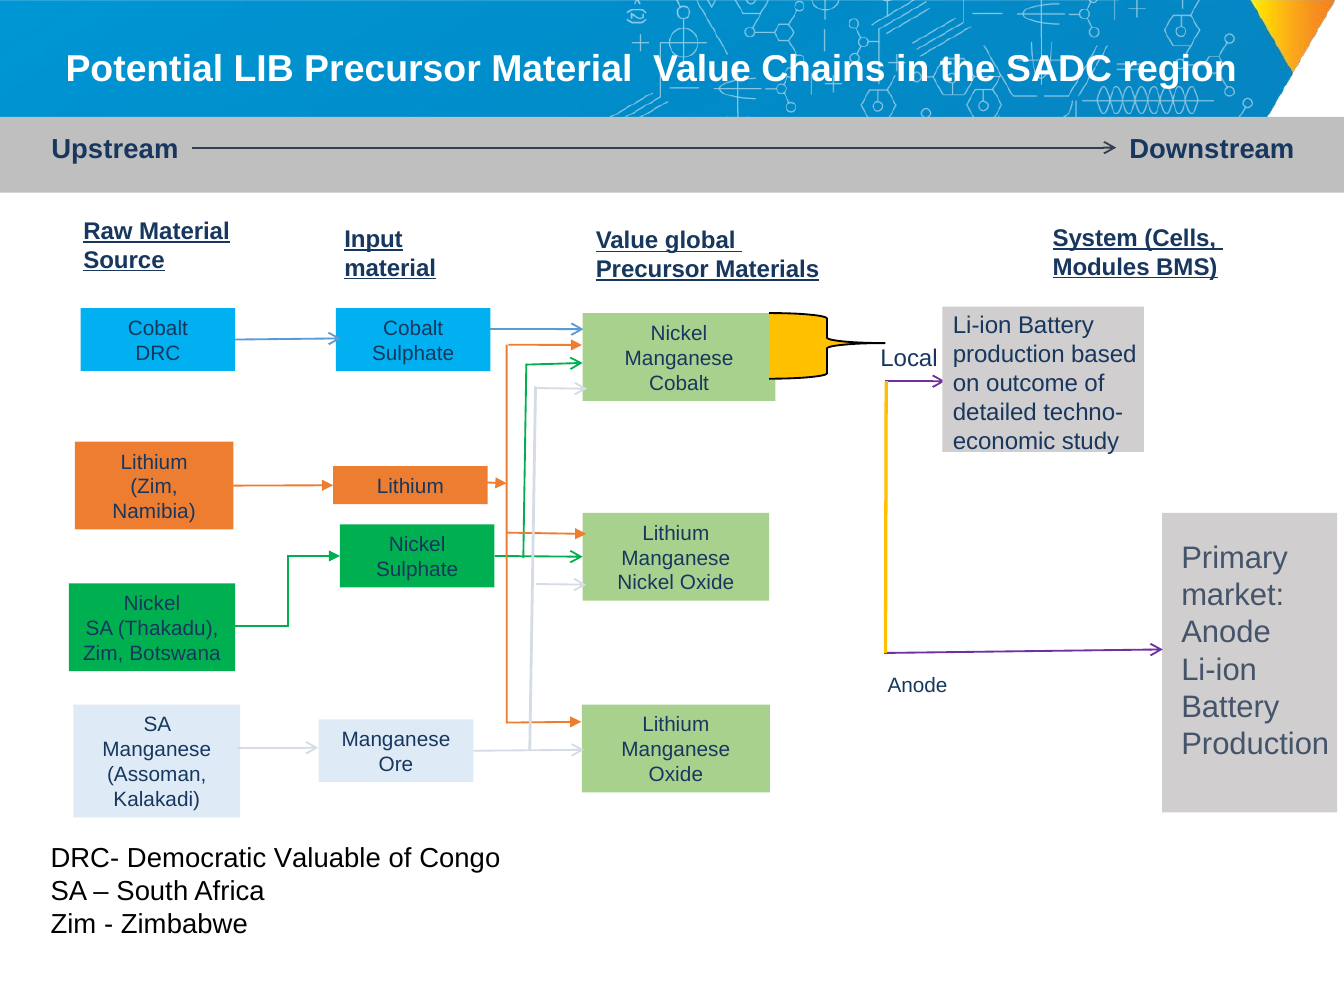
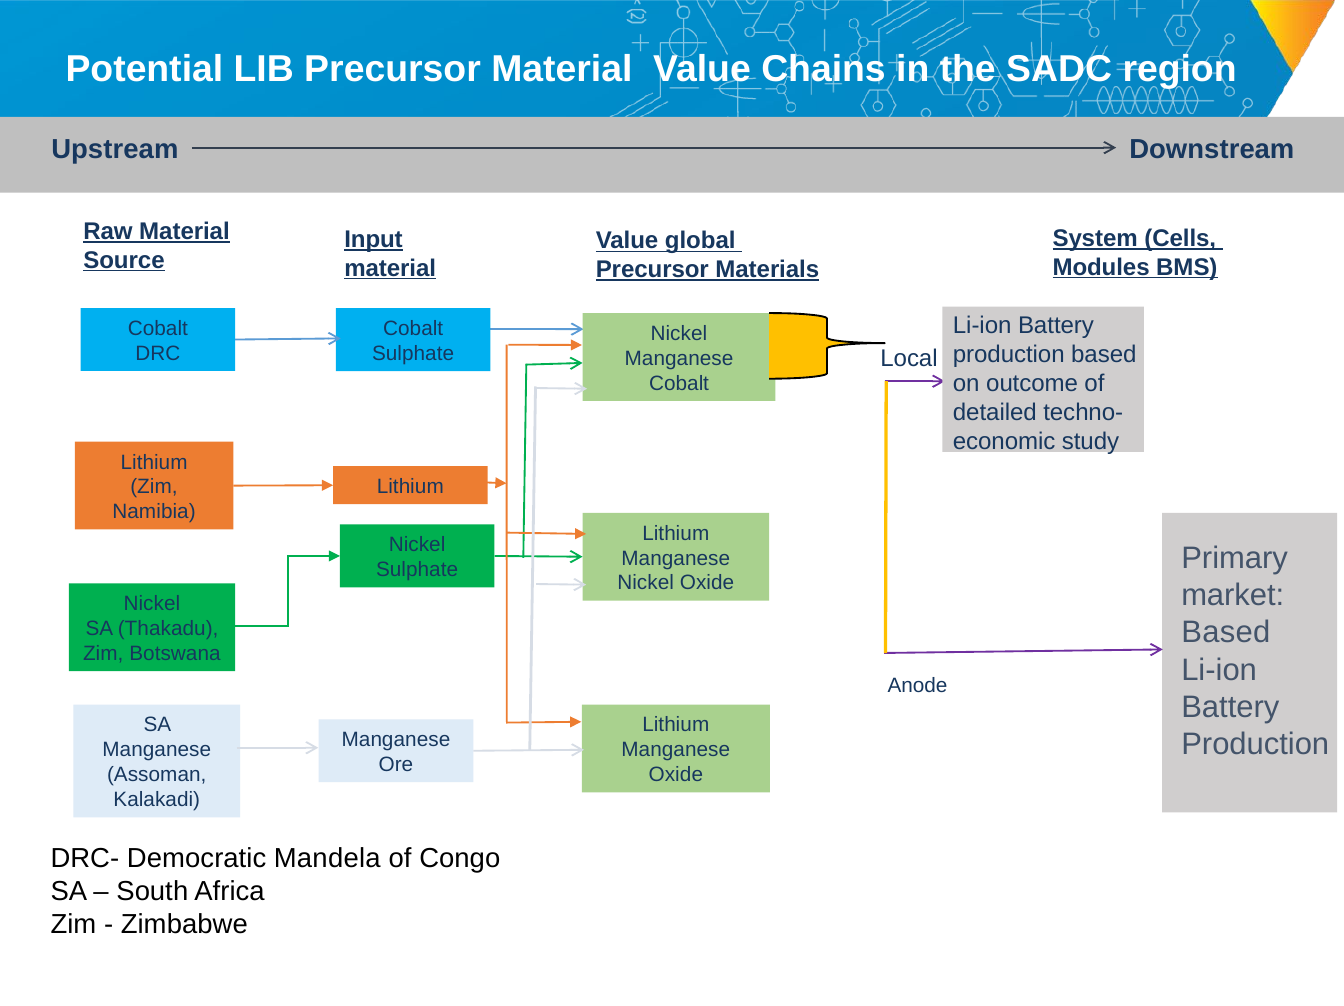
Anode: Anode -> Based (1226, 632)
Valuable: Valuable -> Mandela (327, 858)
